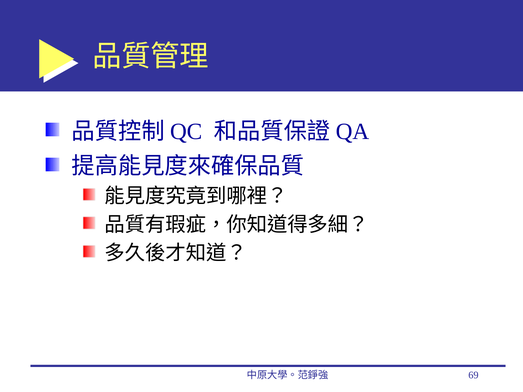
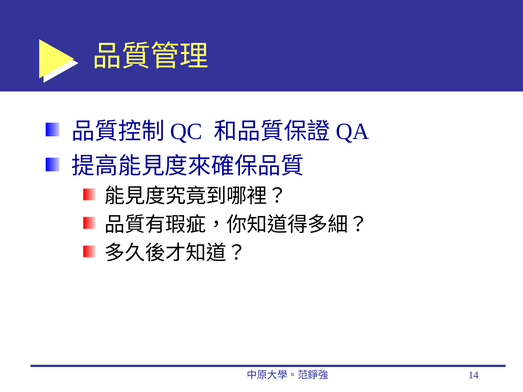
69: 69 -> 14 (473, 376)
